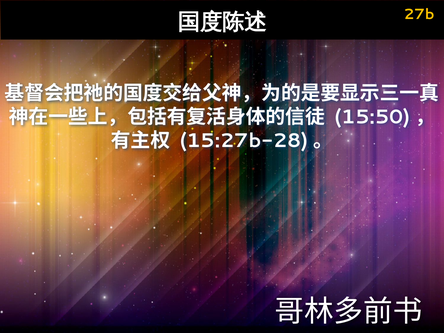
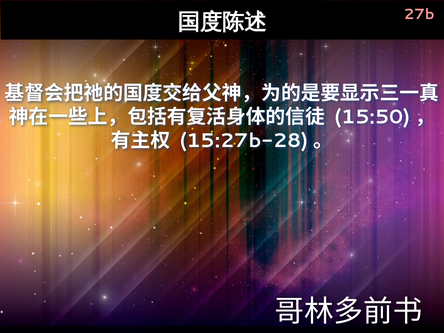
27b colour: yellow -> pink (419, 14)
